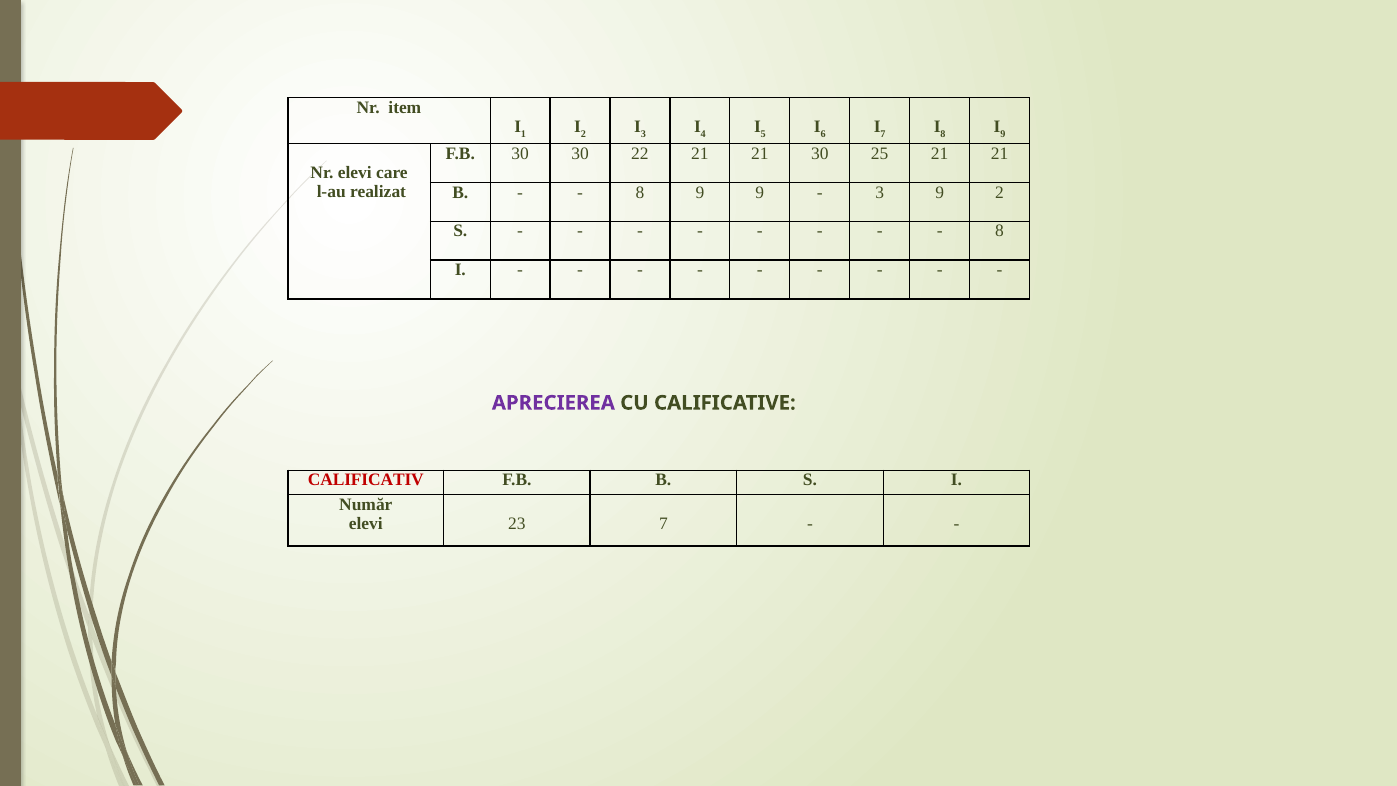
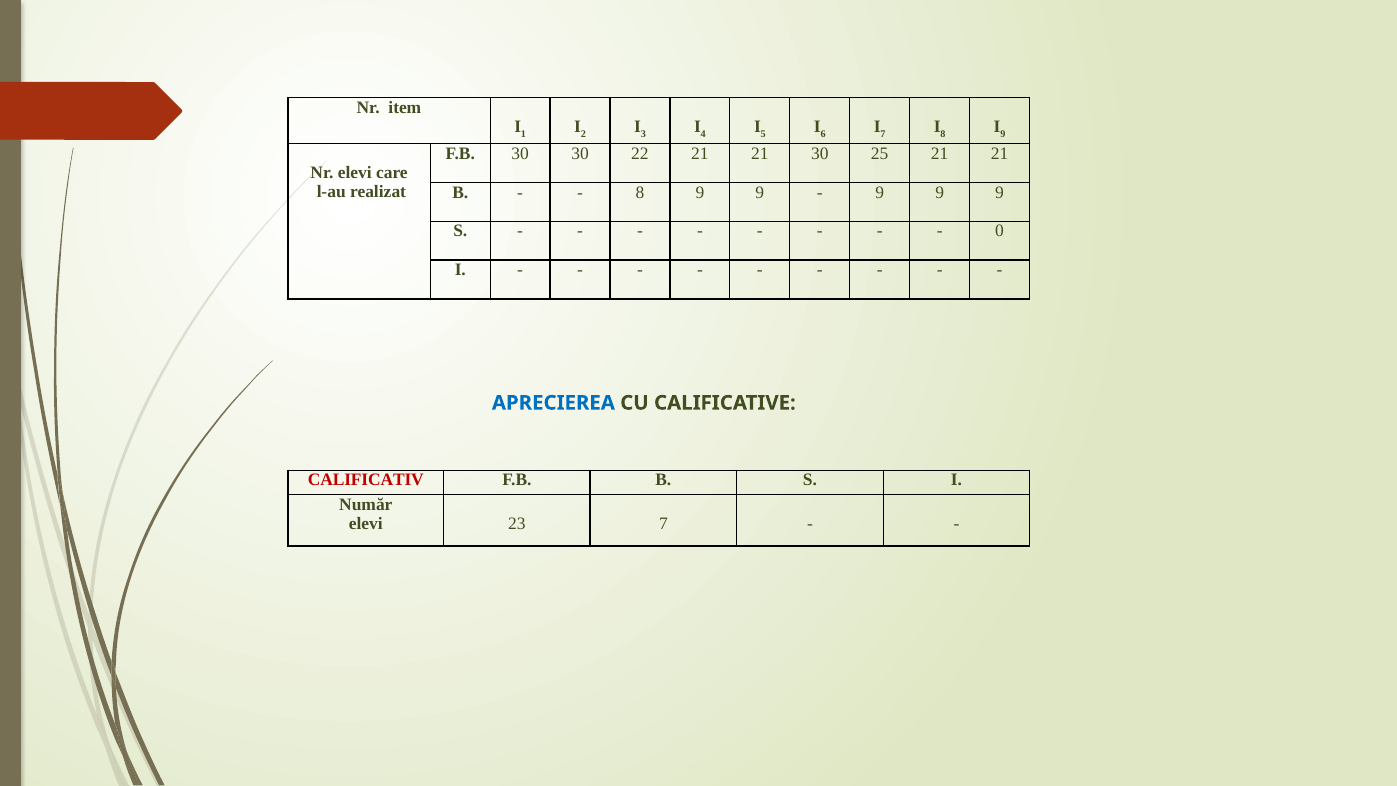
3: 3 -> 9 (880, 192)
2: 2 -> 9 (1000, 192)
8: 8 -> 0 (1000, 231)
APRECIEREA colour: purple -> blue (553, 403)
